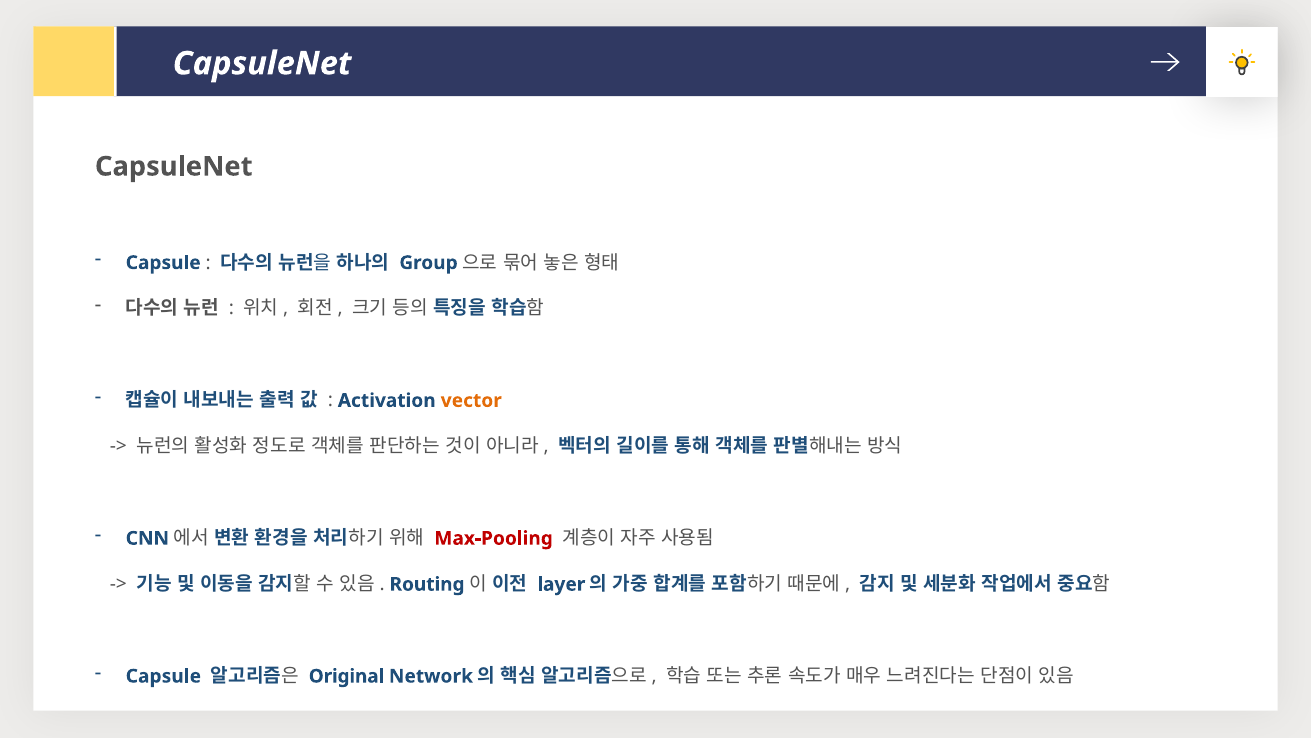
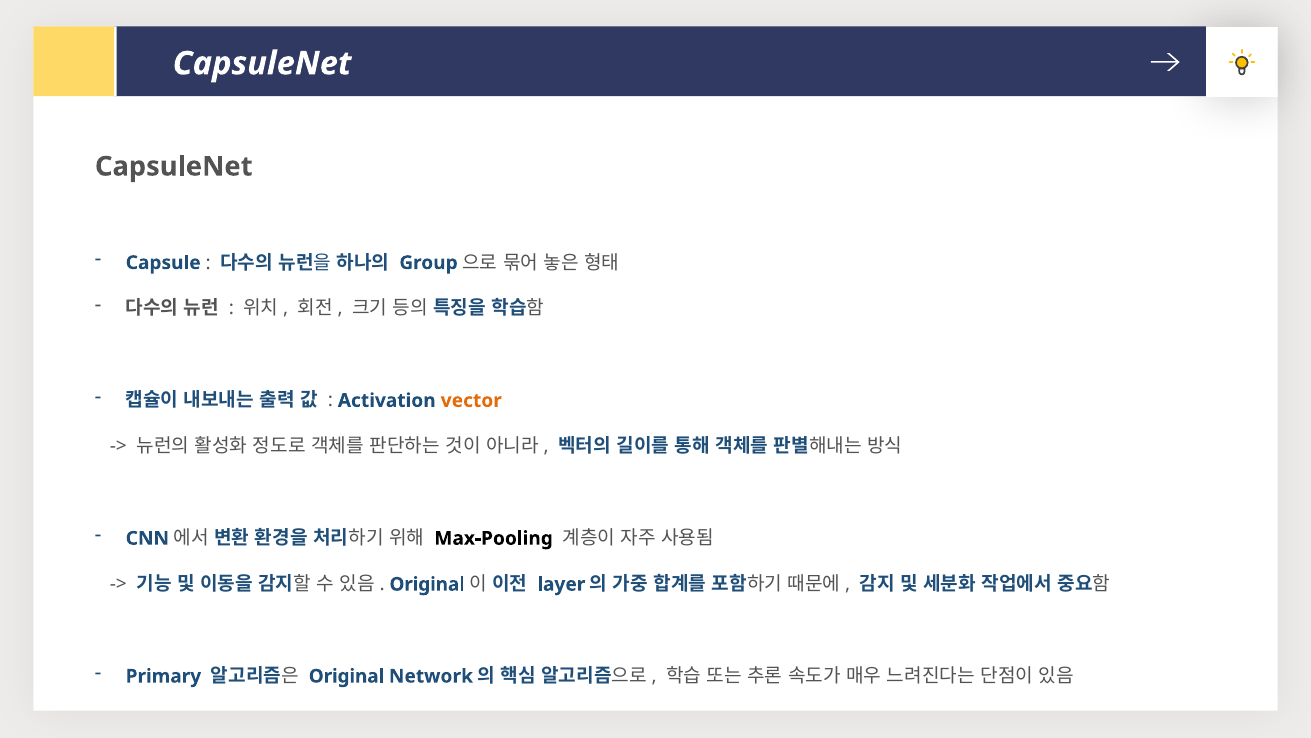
Max-Pooling colour: red -> black (494, 538)
Routing: Routing -> Original (427, 584)
Capsule: Capsule -> Primary (163, 676)
